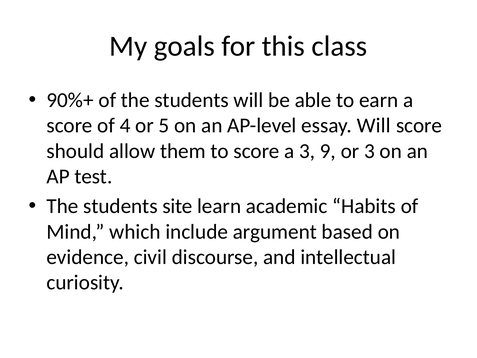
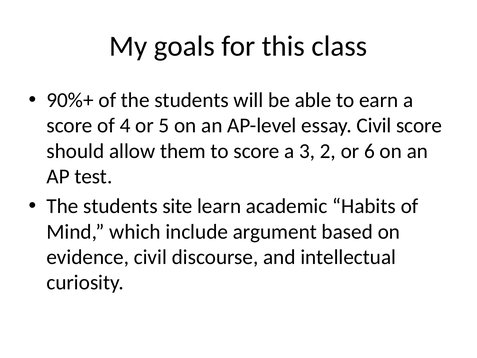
essay Will: Will -> Civil (374, 126)
9: 9 -> 2 (328, 151)
or 3: 3 -> 6 (369, 151)
